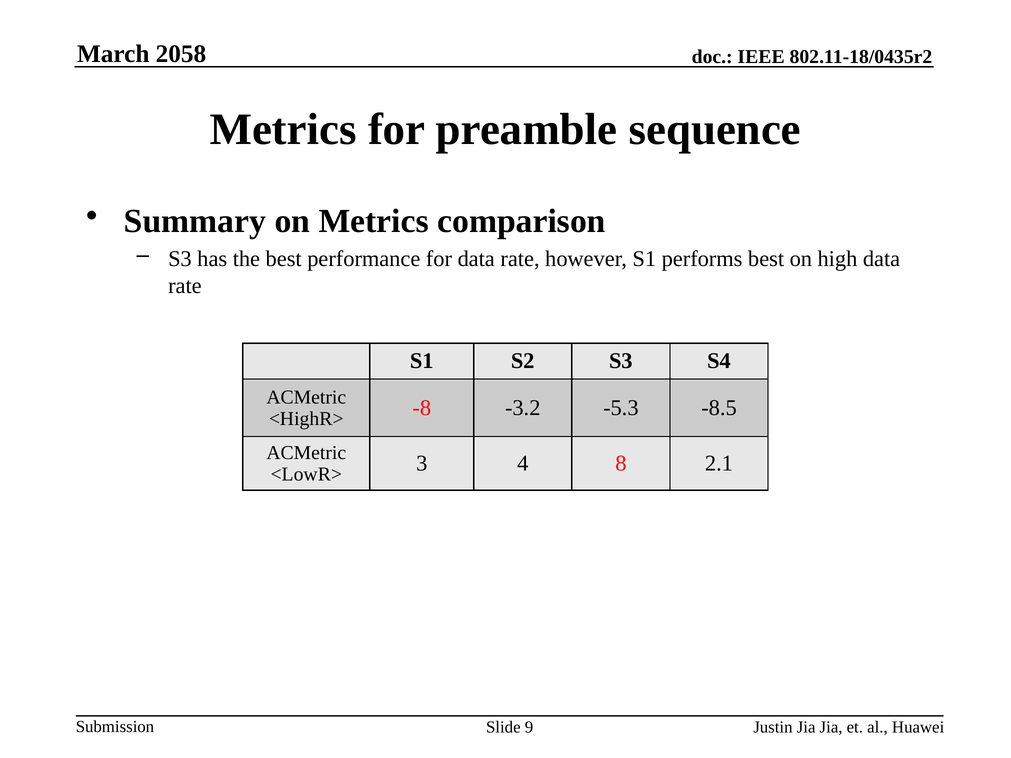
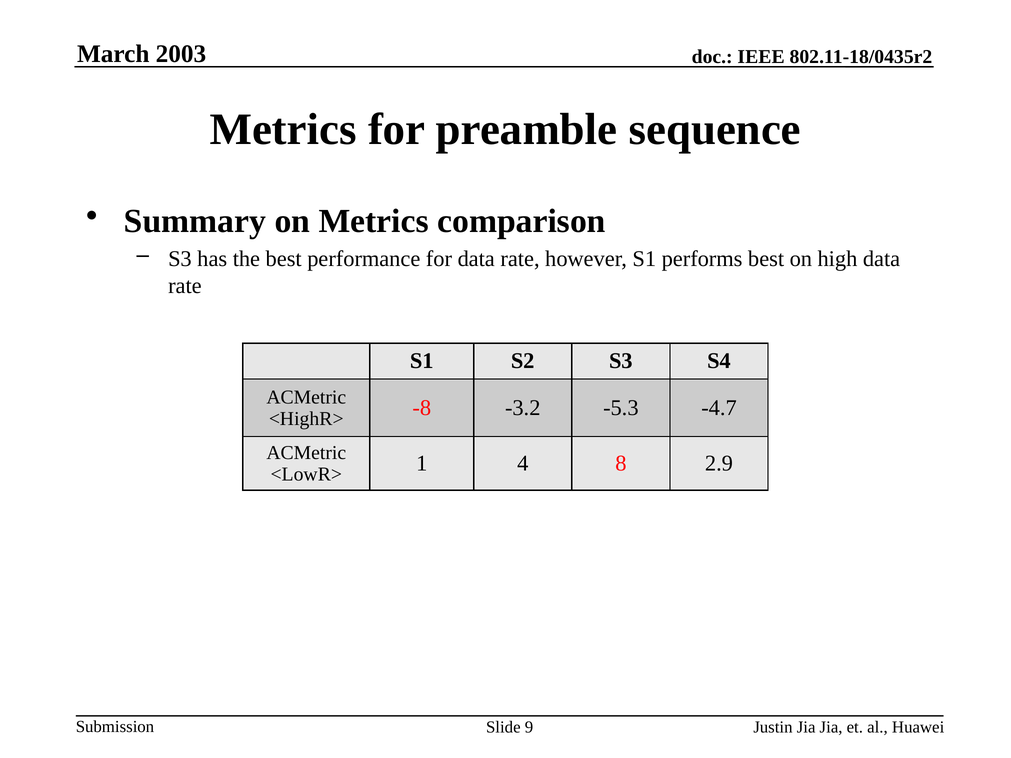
2058: 2058 -> 2003 (181, 54)
-8.5: -8.5 -> -4.7 (719, 408)
3: 3 -> 1 (422, 464)
2.1: 2.1 -> 2.9 (719, 464)
